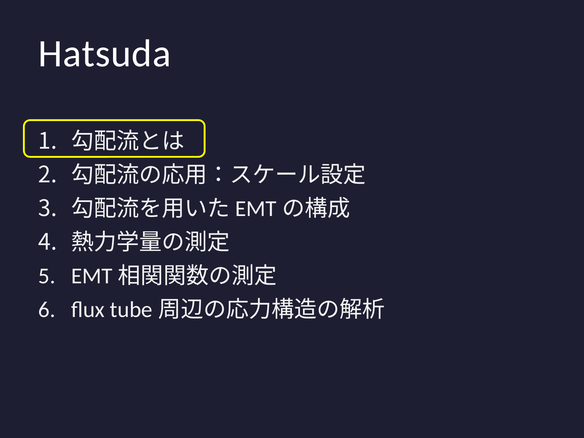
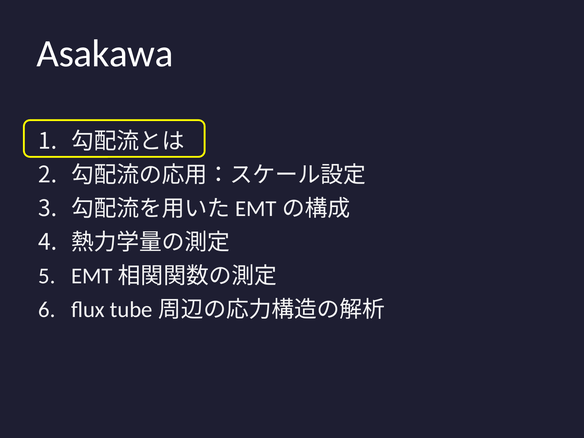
Hatsuda: Hatsuda -> Asakawa (105, 54)
